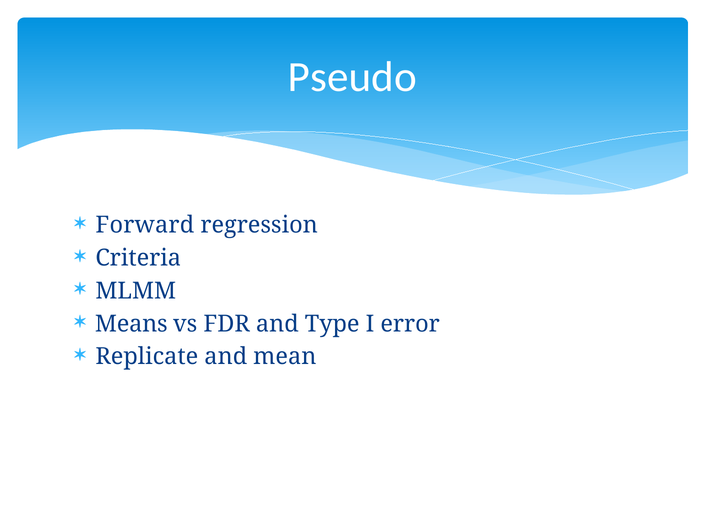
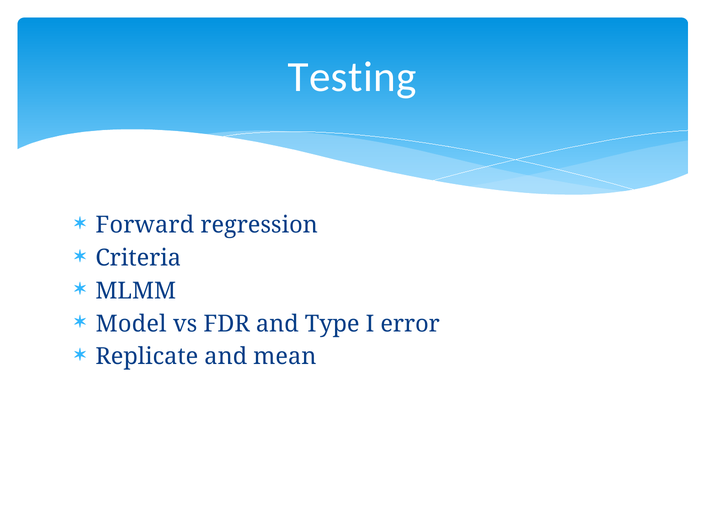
Pseudo: Pseudo -> Testing (352, 77)
Means: Means -> Model (131, 324)
